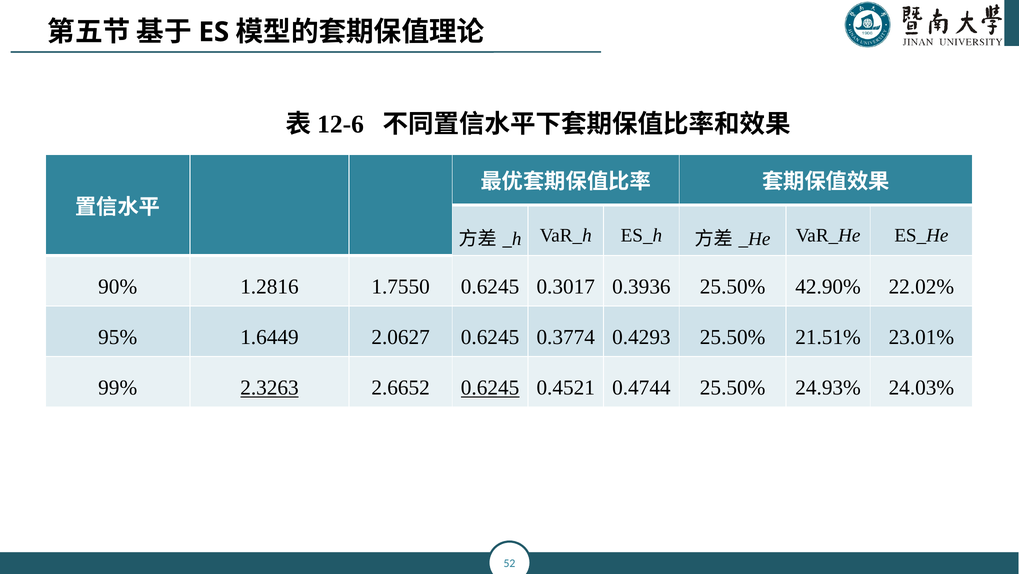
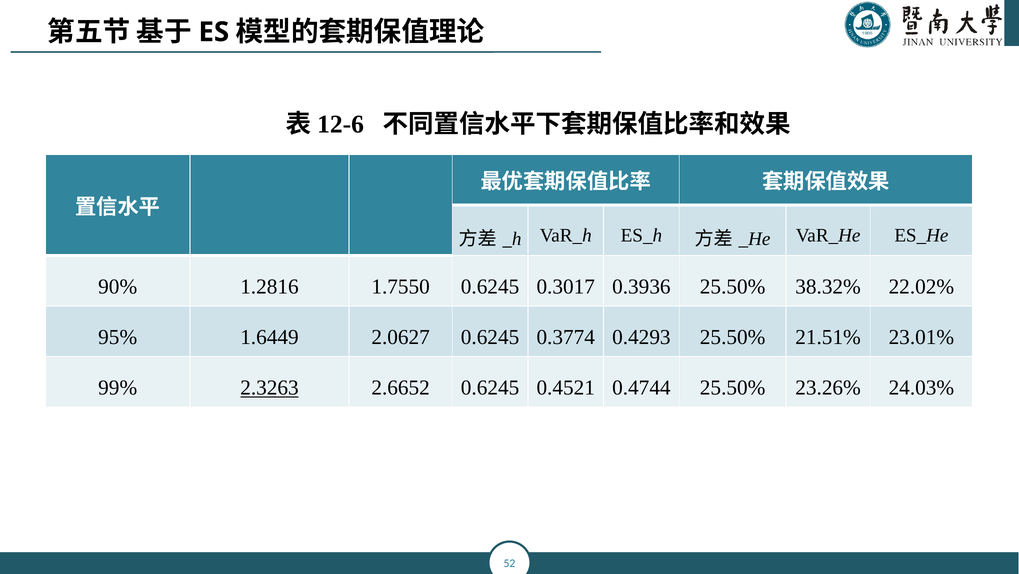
42.90%: 42.90% -> 38.32% (828, 286)
0.6245 underline: present -> none (490, 387)
24.93%: 24.93% -> 23.26% (828, 387)
